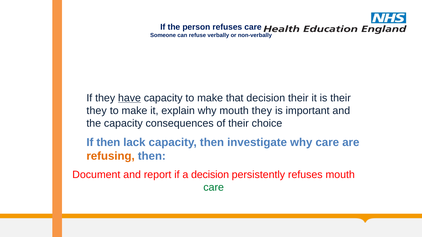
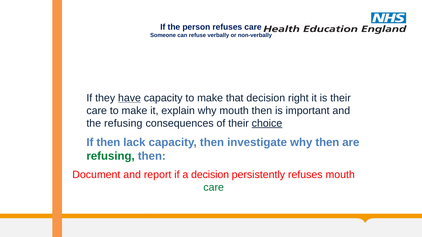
decision their: their -> right (298, 98)
they: they -> care (97, 111)
mouth they: they -> then (262, 111)
the capacity: capacity -> refusing (123, 123)
choice underline: none -> present (267, 123)
why care: care -> then (327, 143)
refusing colour: orange -> green (111, 156)
